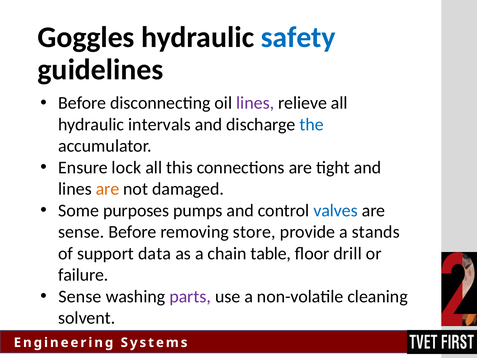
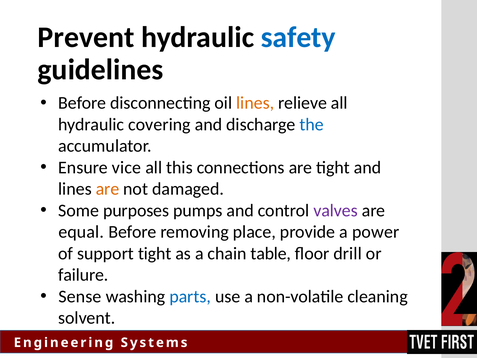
Goggles: Goggles -> Prevent (86, 37)
lines colour: purple -> orange (255, 103)
intervals: intervals -> covering (159, 124)
lock: lock -> vice (126, 167)
valves colour: blue -> purple (336, 210)
sense: sense -> equal (81, 232)
store: store -> place (254, 232)
stands: stands -> power (376, 232)
support data: data -> tight (155, 253)
parts colour: purple -> blue (190, 296)
